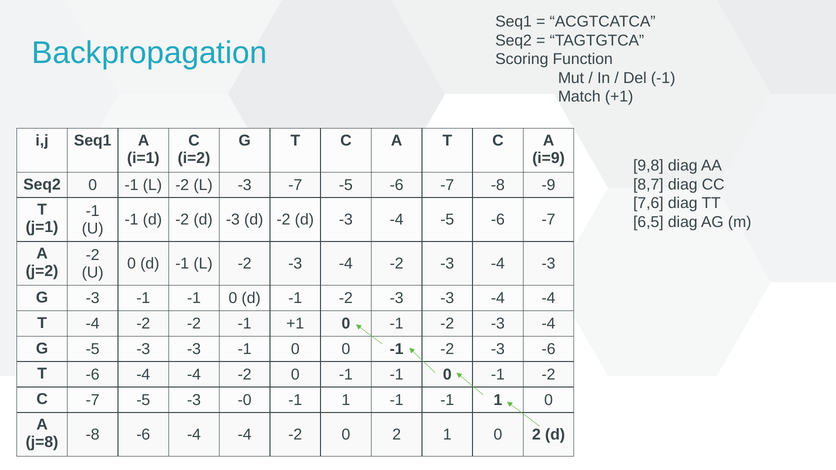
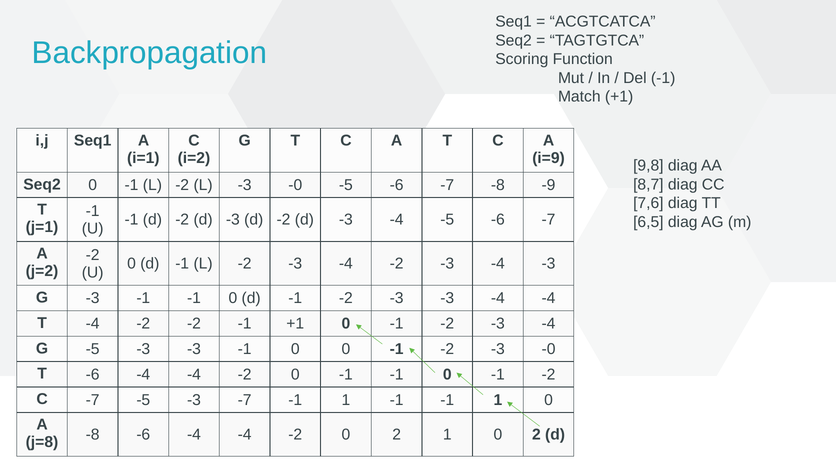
L -3 -7: -7 -> -0 (295, 185)
-2 -3 -6: -6 -> -0 (549, 349)
-3 -0: -0 -> -7 (245, 400)
